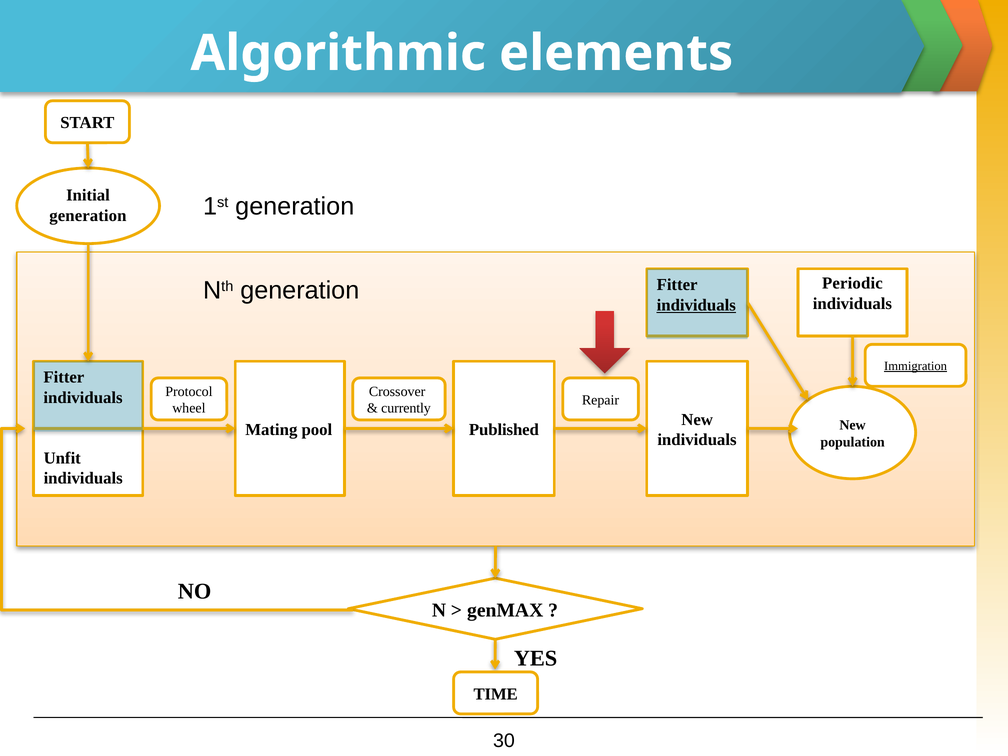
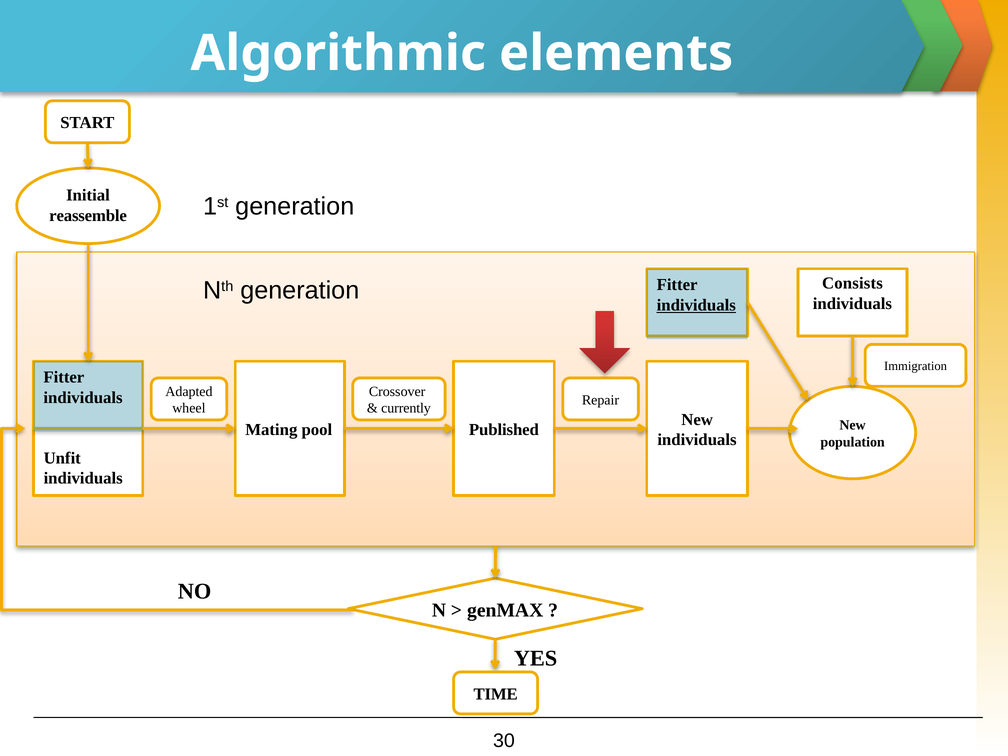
generation: generation -> reassemble (88, 215)
Periodic: Periodic -> Consists (852, 283)
Immigration underline: present -> none (916, 366)
Protocol: Protocol -> Adapted (189, 391)
